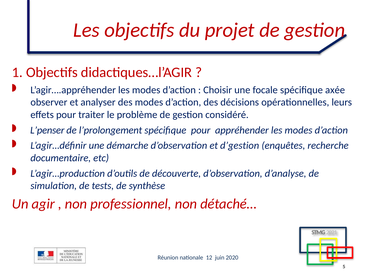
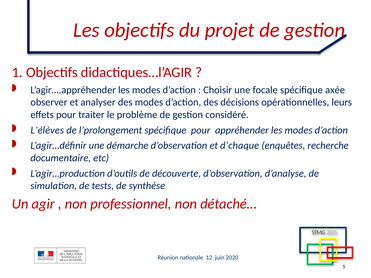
L’penser: L’penser -> L’élèves (47, 130)
d’gestion: d’gestion -> d’chaque (240, 146)
